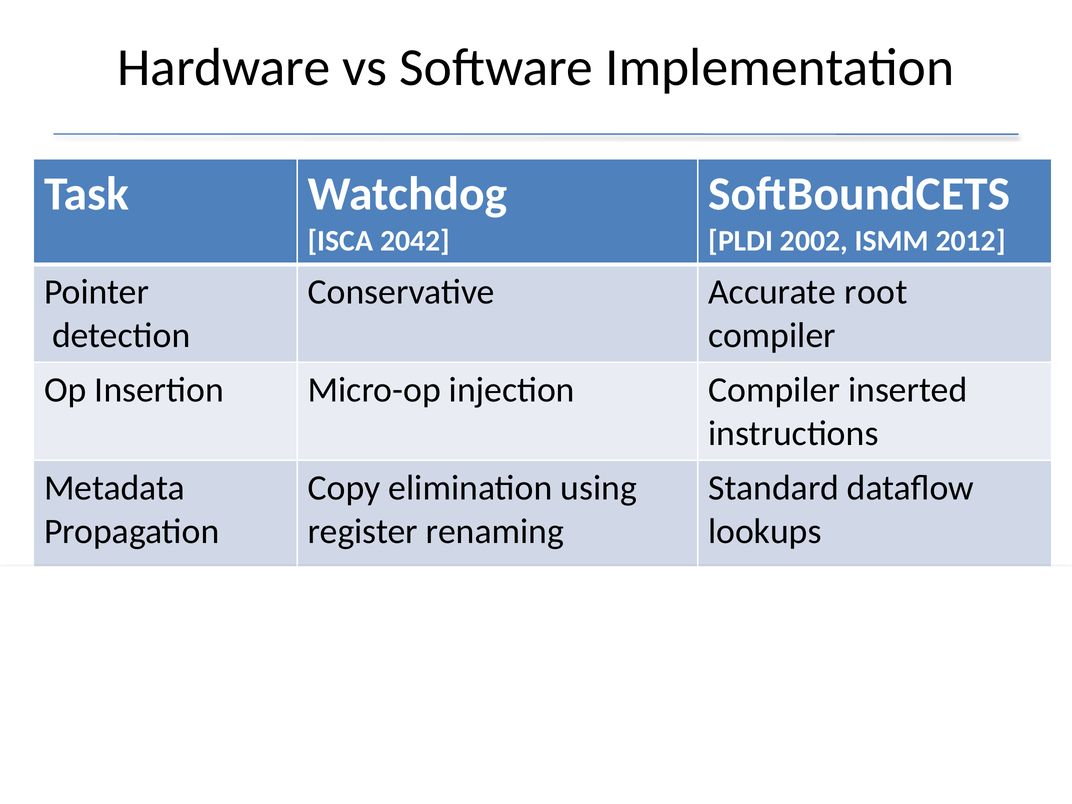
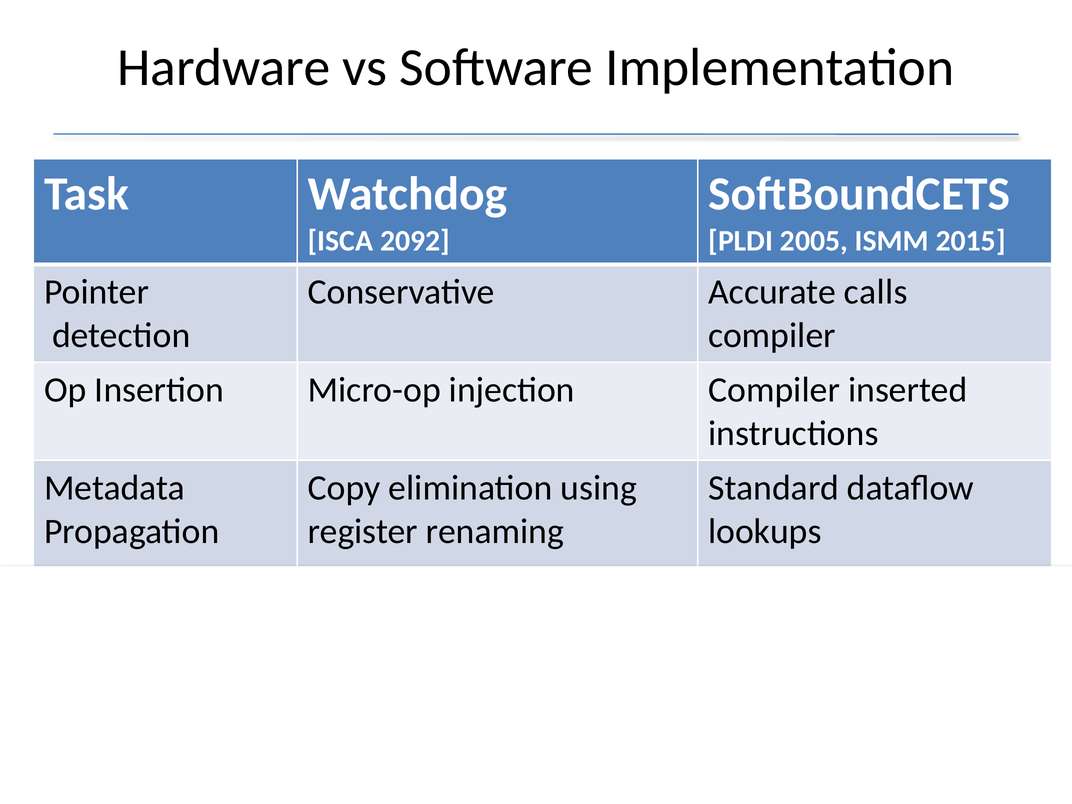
2042: 2042 -> 2092 (415, 241)
2002: 2002 -> 2005 (814, 241)
2012: 2012 -> 2015 (971, 241)
root: root -> calls (876, 292)
